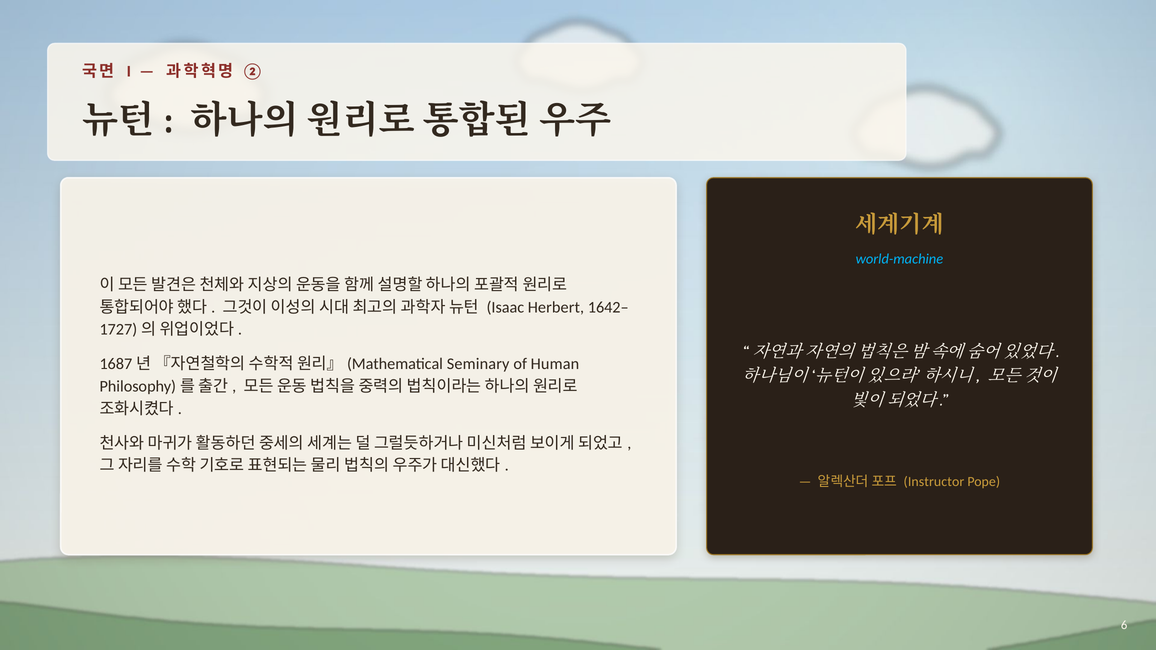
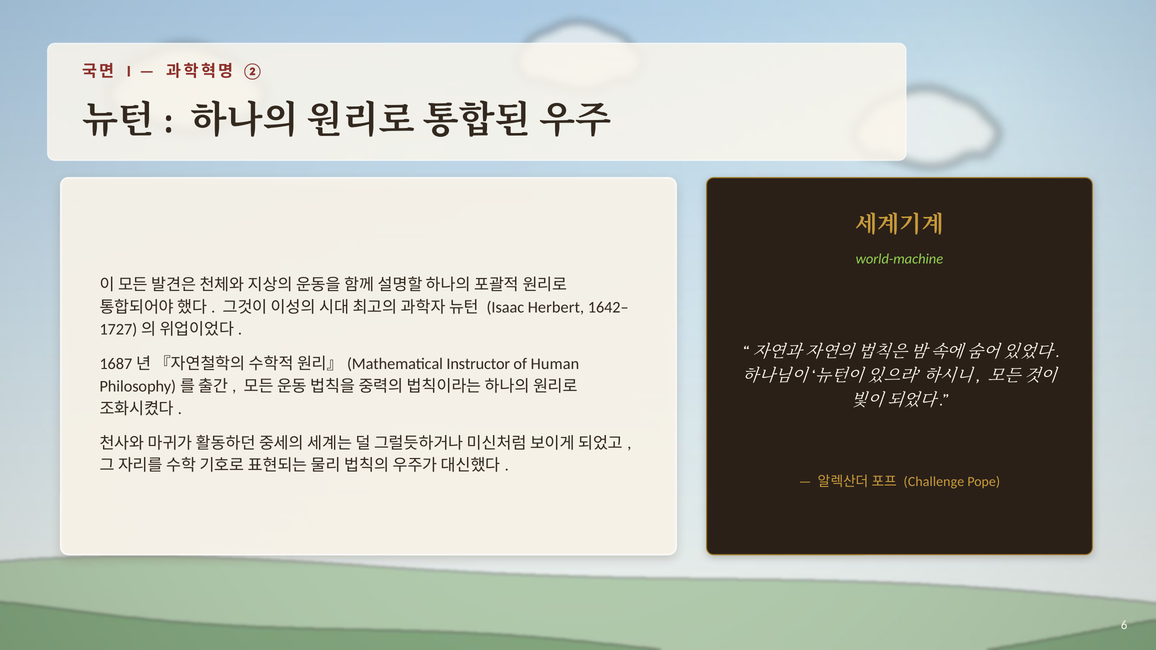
world-machine colour: light blue -> light green (899, 259)
Seminary: Seminary -> Instructor (478, 364)
Instructor: Instructor -> Challenge (934, 482)
